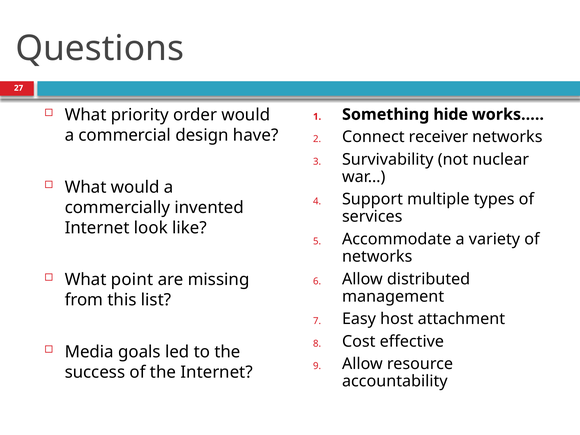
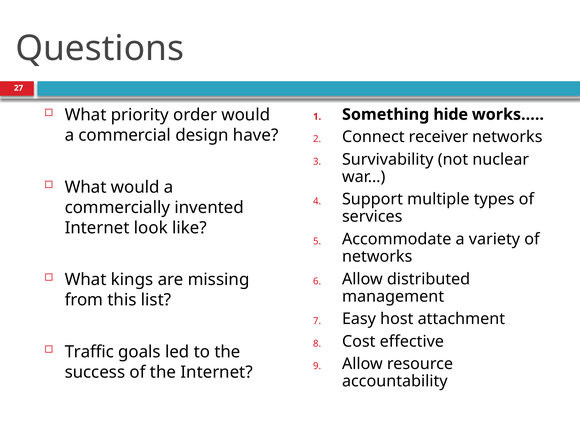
point: point -> kings (132, 280)
Media: Media -> Traffic (89, 352)
